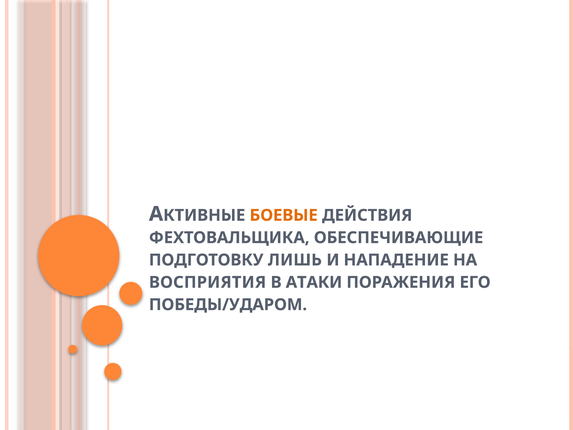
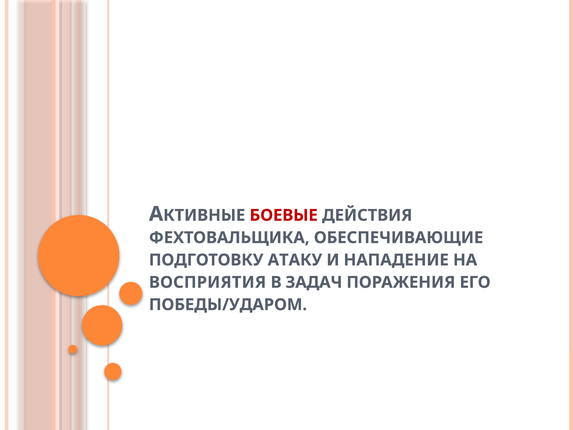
БОЕВЫЕ colour: orange -> red (284, 215)
ЛИШЬ: ЛИШЬ -> АТАКУ (295, 260)
АТАКИ: АТАКИ -> ЗАДАЧ (314, 282)
